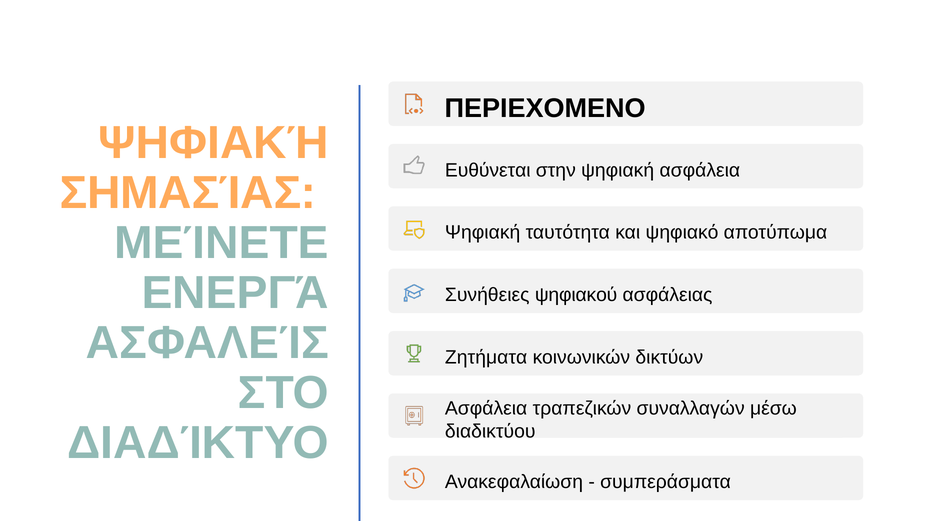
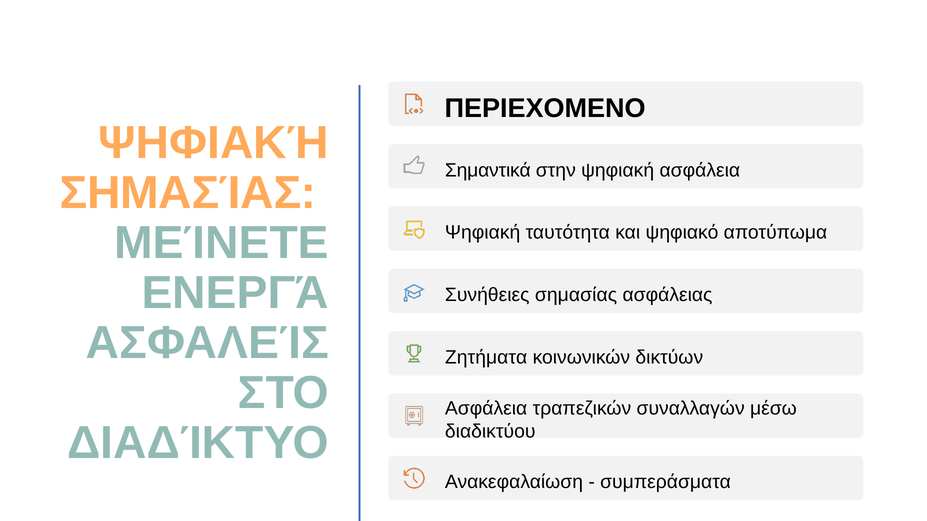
Ευθύνεται: Ευθύνεται -> Σημαντικά (488, 170)
Συνήθειες ψηφιακού: ψηφιακού -> σημασίας (576, 295)
